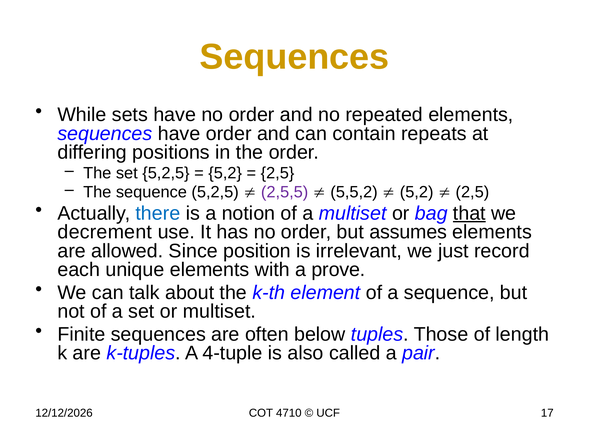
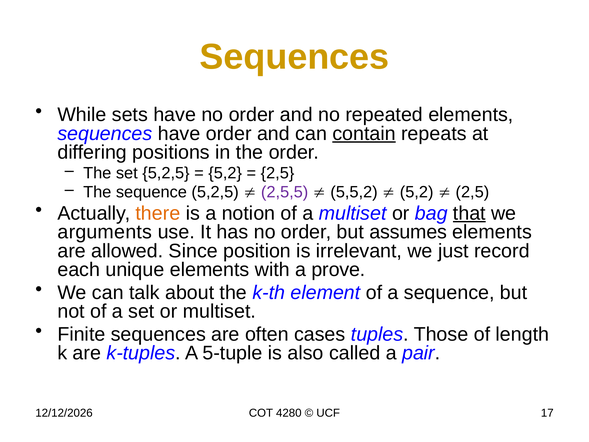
contain underline: none -> present (364, 133)
there colour: blue -> orange (158, 213)
decrement: decrement -> arguments (105, 232)
below: below -> cases (320, 334)
4-tuple: 4-tuple -> 5-tuple (233, 353)
4710: 4710 -> 4280 (289, 413)
